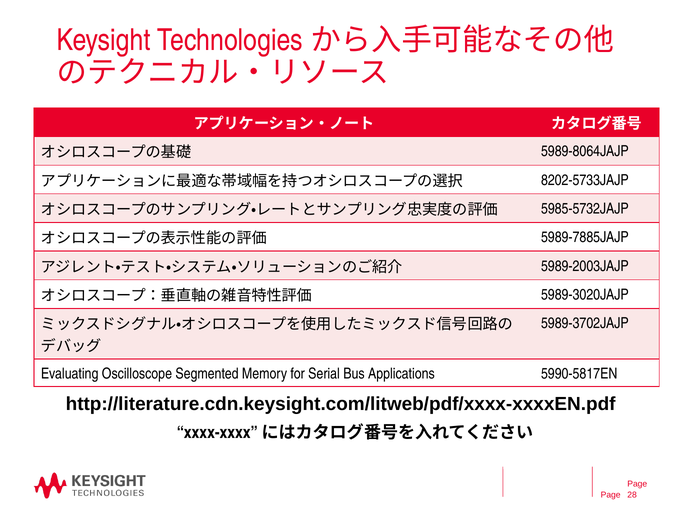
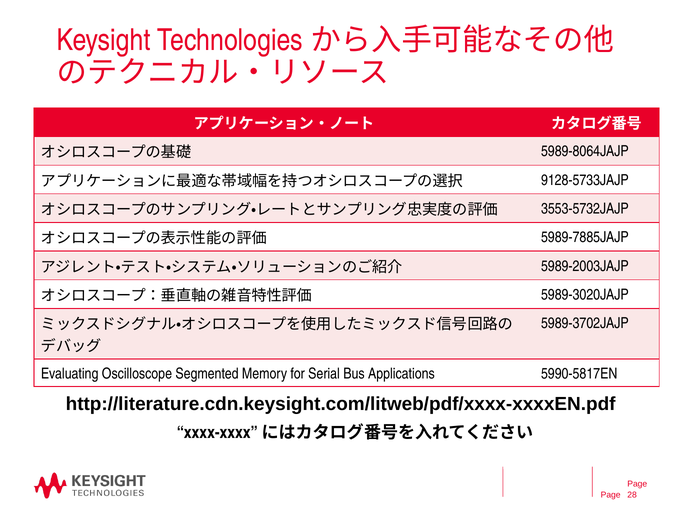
8202-5733JAJP: 8202-5733JAJP -> 9128-5733JAJP (585, 180)
5985-5732JAJP: 5985-5732JAJP -> 3553-5732JAJP (585, 209)
